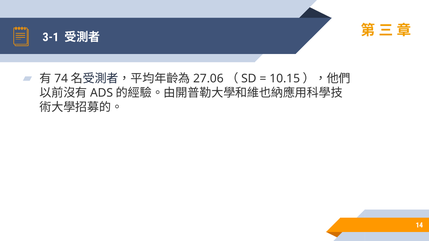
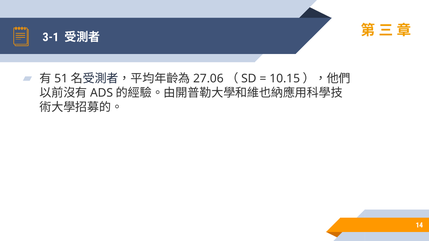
74: 74 -> 51 (61, 79)
